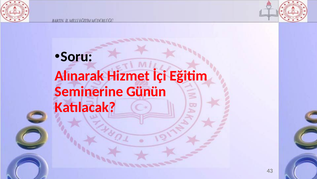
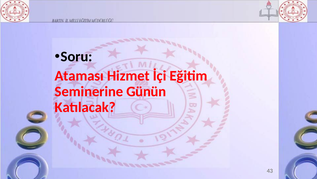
Alınarak: Alınarak -> Ataması (79, 75)
